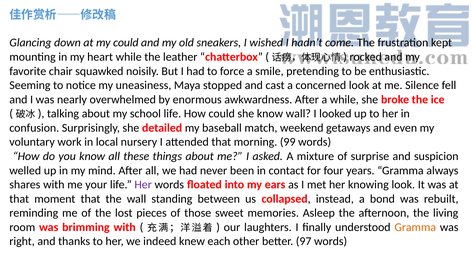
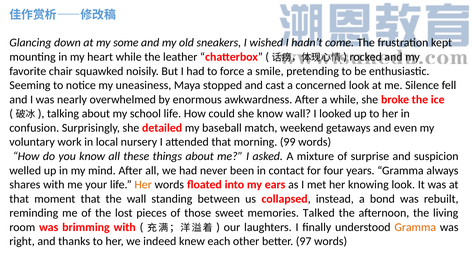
my could: could -> some (126, 43)
Her colour: purple -> orange (143, 185)
Asleep: Asleep -> Talked (319, 213)
